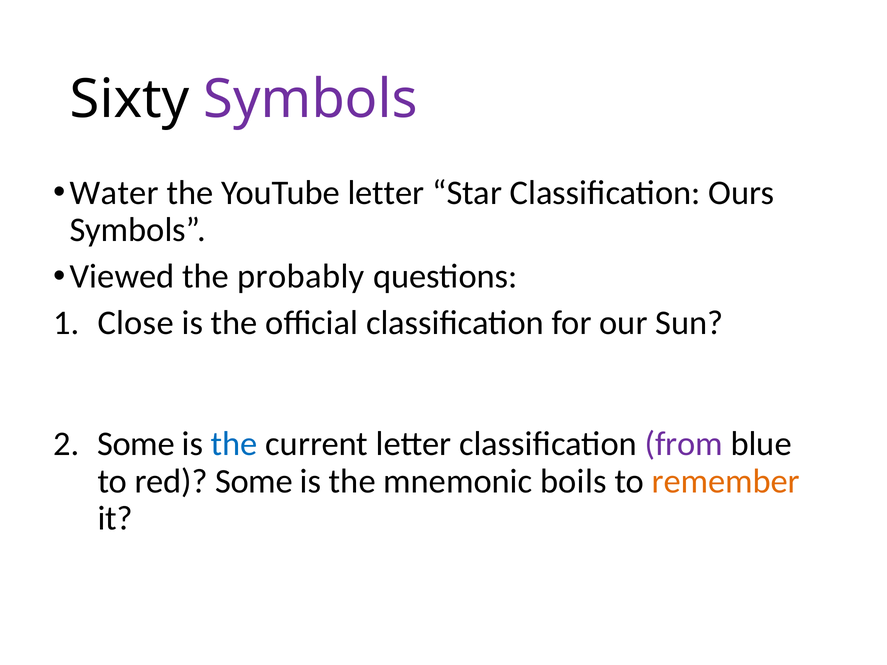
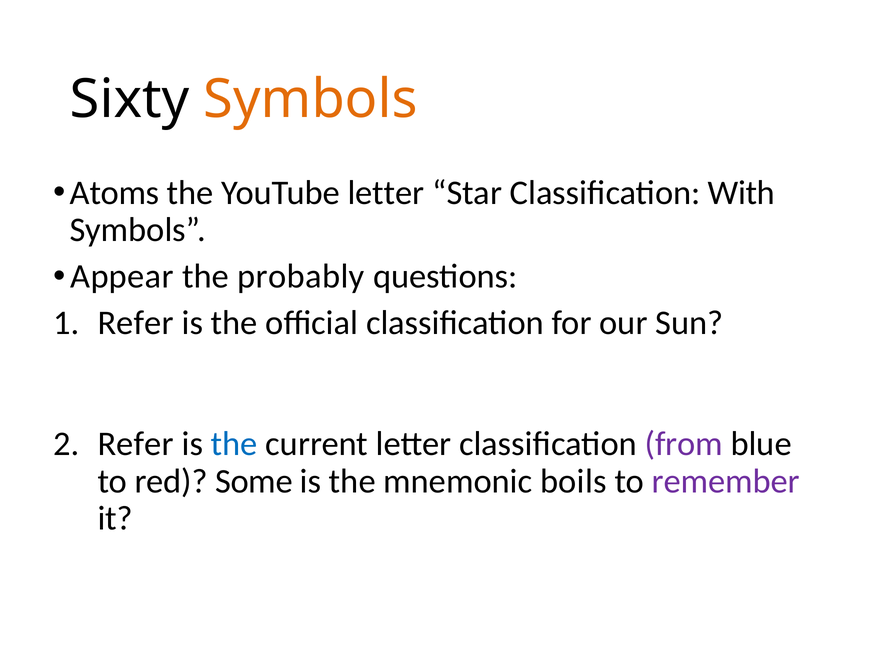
Symbols colour: purple -> orange (311, 99)
Water: Water -> Atoms (115, 193)
Ours: Ours -> With (742, 193)
Viewed: Viewed -> Appear (122, 277)
Close: Close -> Refer (136, 323)
Some: Some -> Refer (136, 444)
remember colour: orange -> purple (726, 481)
